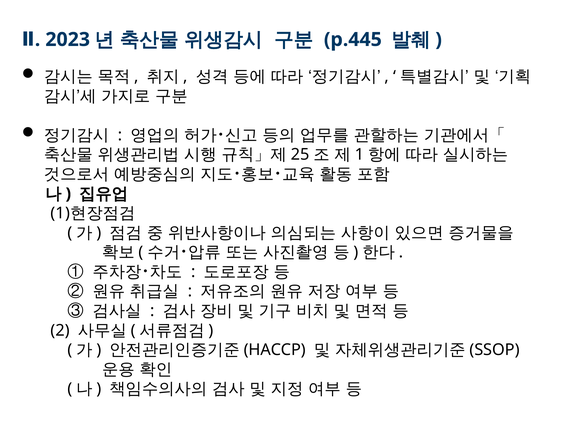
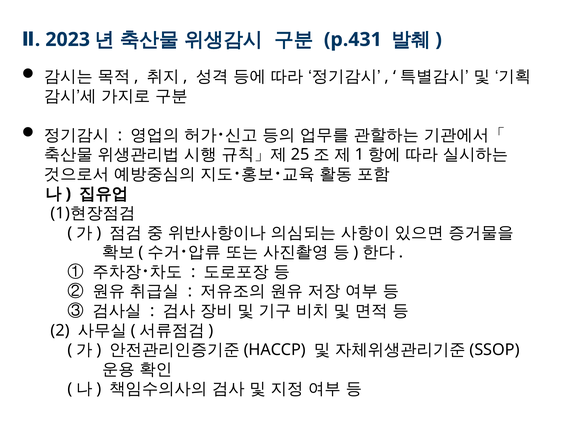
p.445: p.445 -> p.431 (353, 40)
